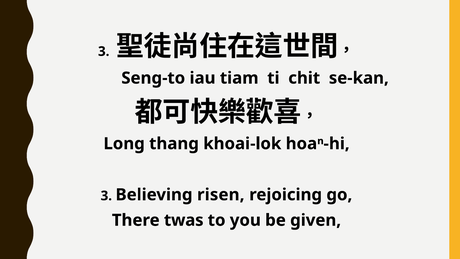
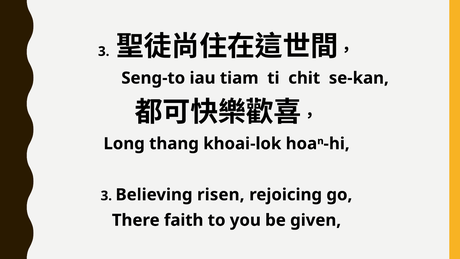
twas: twas -> faith (184, 220)
